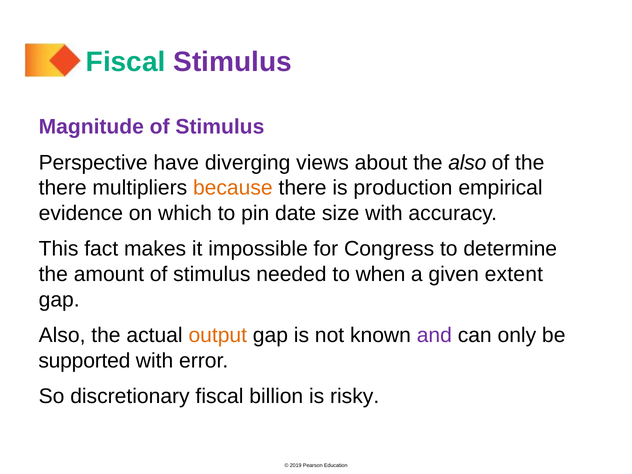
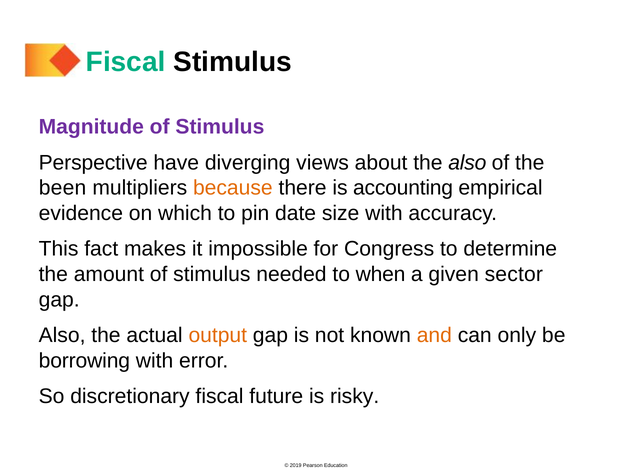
Stimulus colour: purple -> black (233, 62)
there: there -> been (63, 188)
production: production -> accounting (403, 188)
extent: extent -> sector (514, 274)
and colour: purple -> orange (434, 335)
supported: supported -> borrowing (84, 361)
billion: billion -> future (276, 397)
